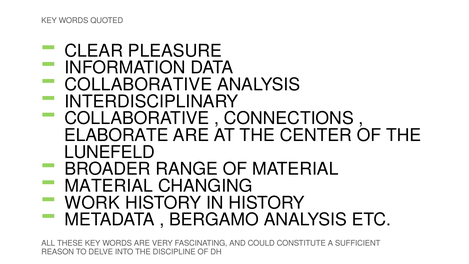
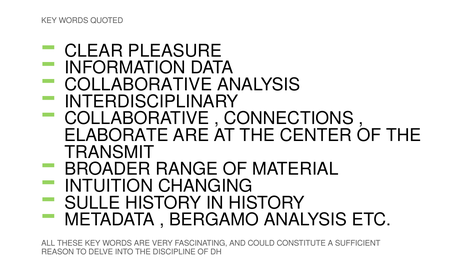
LUNEFELD: LUNEFELD -> TRANSMIT (109, 152)
MATERIAL: MATERIAL -> INTUITION (109, 186)
WORK: WORK -> SULLE (92, 203)
